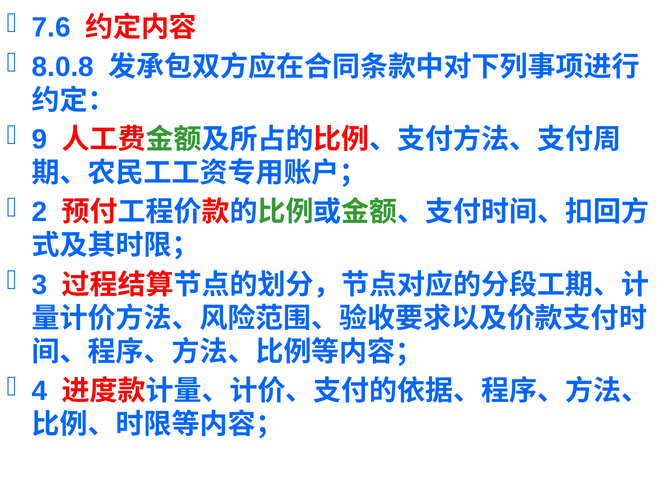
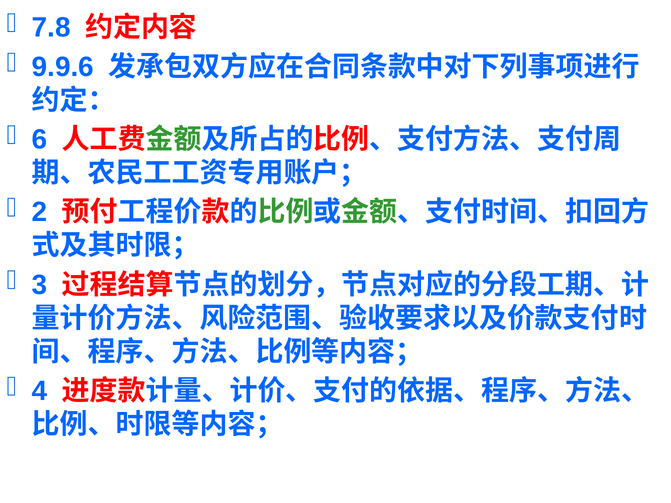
7.6: 7.6 -> 7.8 (51, 28)
8.0.8: 8.0.8 -> 9.9.6 (63, 67)
9: 9 -> 6 (40, 140)
